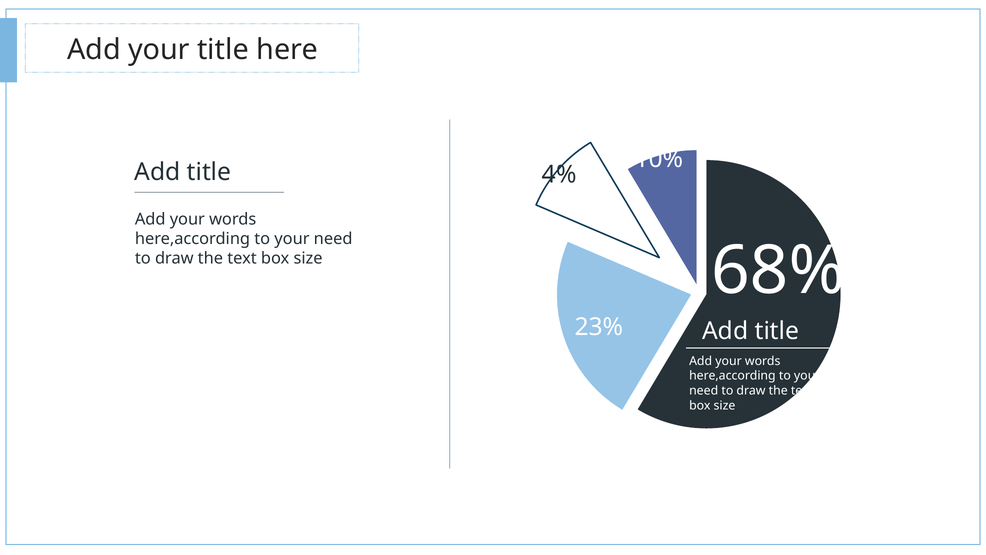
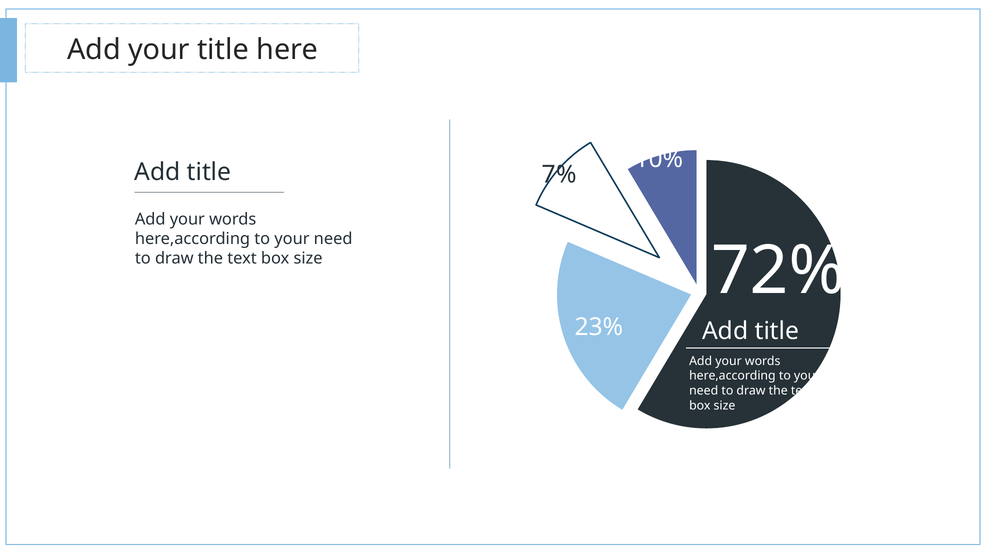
4%: 4% -> 7% (559, 175)
68%: 68% -> 72% (778, 271)
